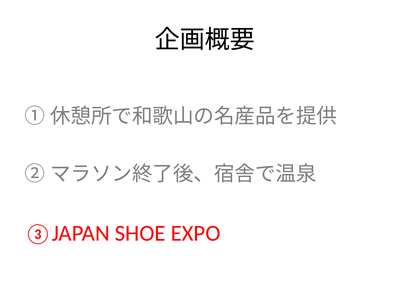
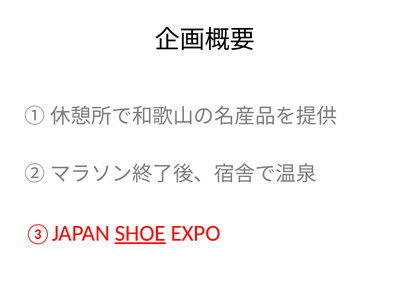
SHOE underline: none -> present (140, 233)
